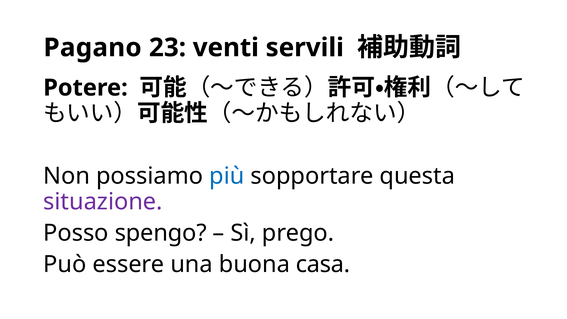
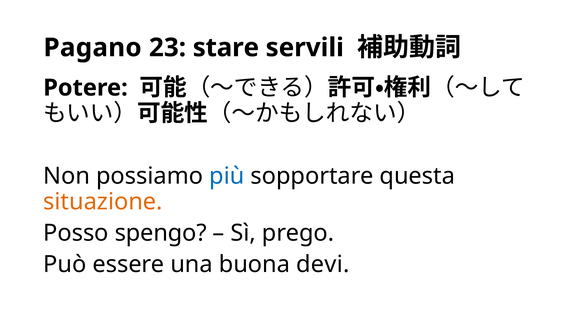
venti: venti -> stare (226, 48)
situazione colour: purple -> orange (103, 202)
casa: casa -> devi (323, 264)
